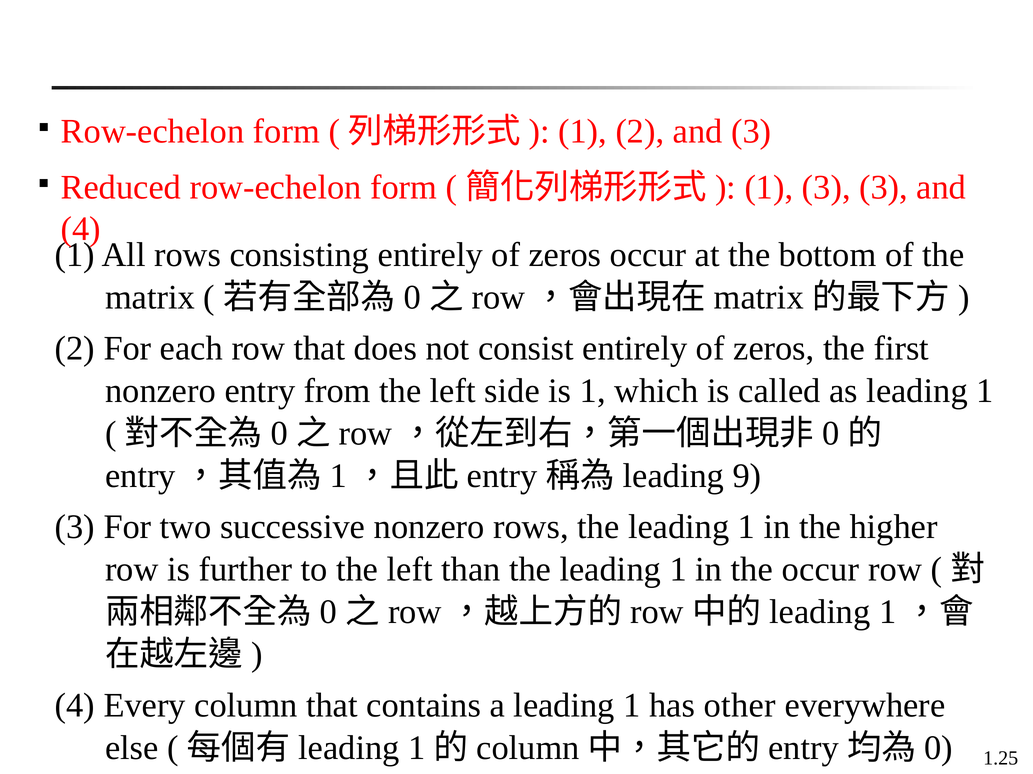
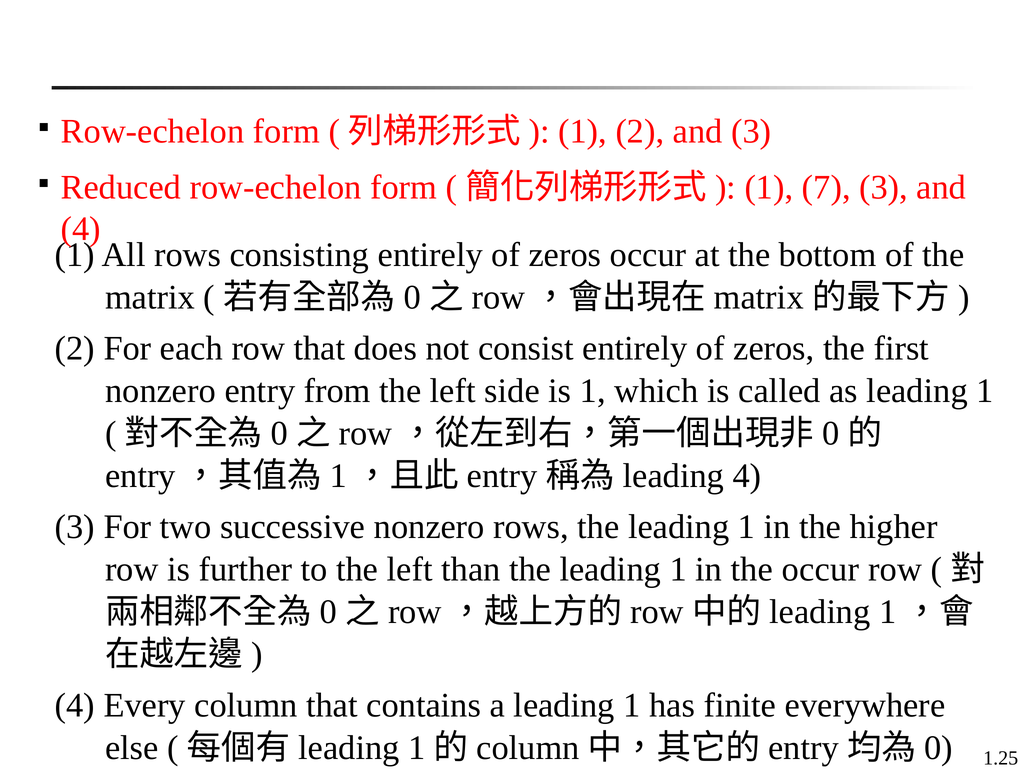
1 3: 3 -> 7 (826, 188)
9: 9 -> 4 (747, 476)
other: other -> finite (740, 706)
